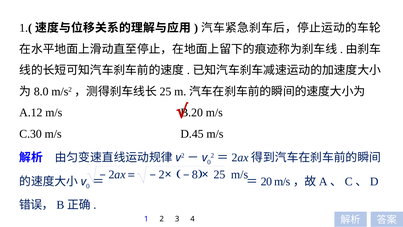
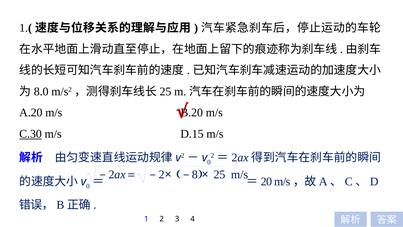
A.12: A.12 -> A.20 (31, 113)
C.30 underline: none -> present (31, 134)
D.45: D.45 -> D.15 (192, 134)
